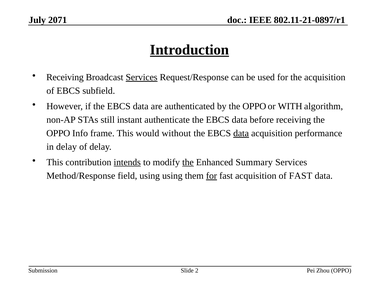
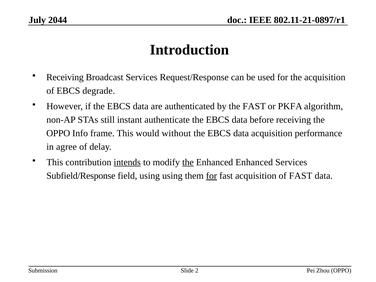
2071: 2071 -> 2044 (58, 20)
Introduction underline: present -> none (190, 50)
Services underline: present -> none (142, 77)
subfield: subfield -> degrade (99, 91)
by the OPPO: OPPO -> FAST (254, 106)
WITH: WITH -> PKFA (290, 106)
data underline: present -> none (241, 133)
in delay: delay -> agree (66, 147)
Enhanced Summary: Summary -> Enhanced (254, 162)
Method/Response: Method/Response -> Subfield/Response (81, 176)
